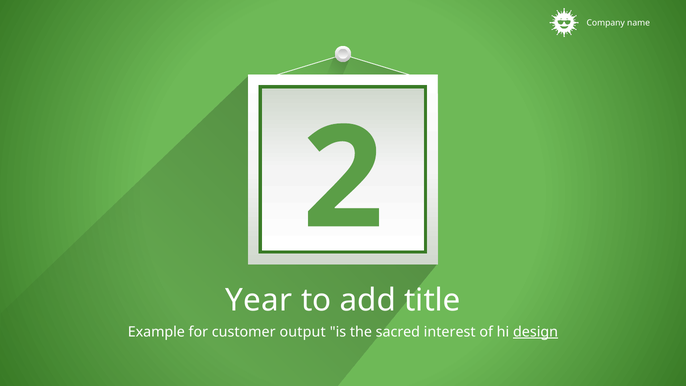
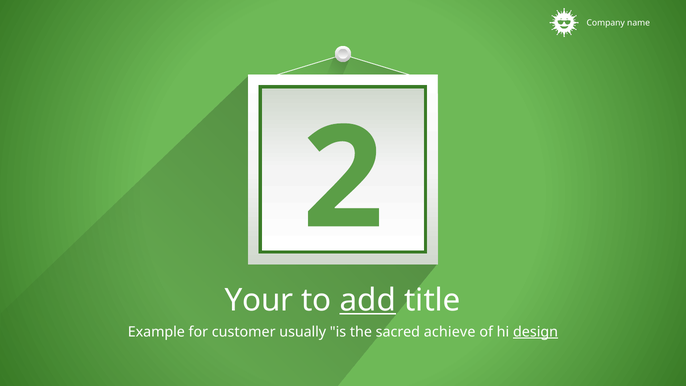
Year: Year -> Your (259, 300)
add underline: none -> present (368, 300)
output: output -> usually (303, 332)
interest: interest -> achieve (450, 332)
